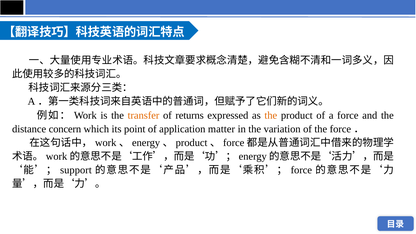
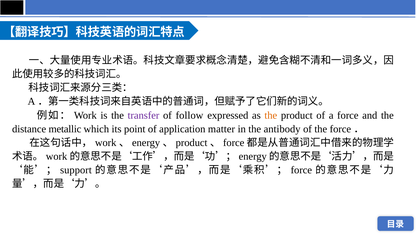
transfer colour: orange -> purple (144, 115)
returns: returns -> follow (189, 115)
concern: concern -> metallic (65, 129)
variation: variation -> antibody (282, 129)
